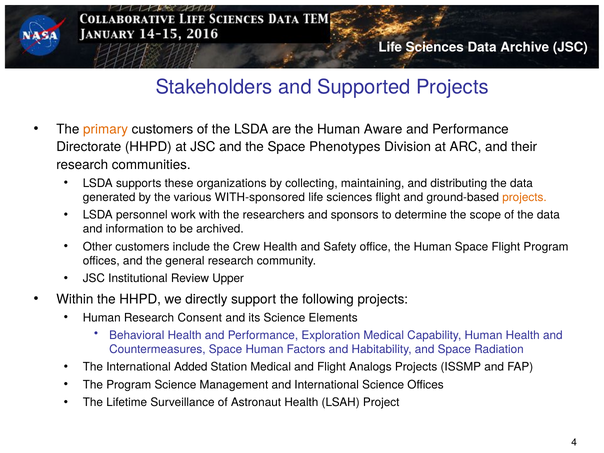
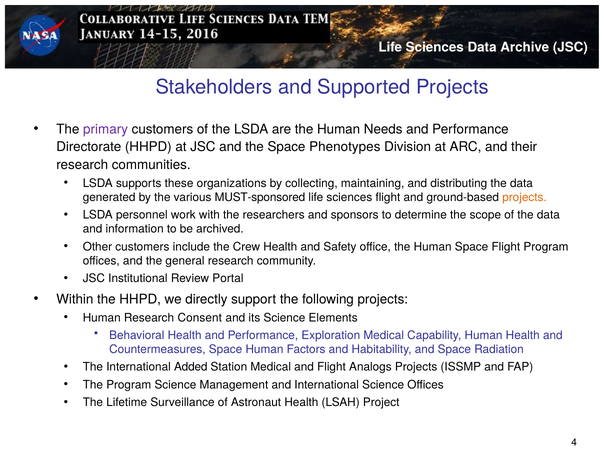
primary colour: orange -> purple (106, 129)
Aware: Aware -> Needs (383, 129)
WITH-sponsored: WITH-sponsored -> MUST-sponsored (260, 197)
Upper: Upper -> Portal (228, 278)
